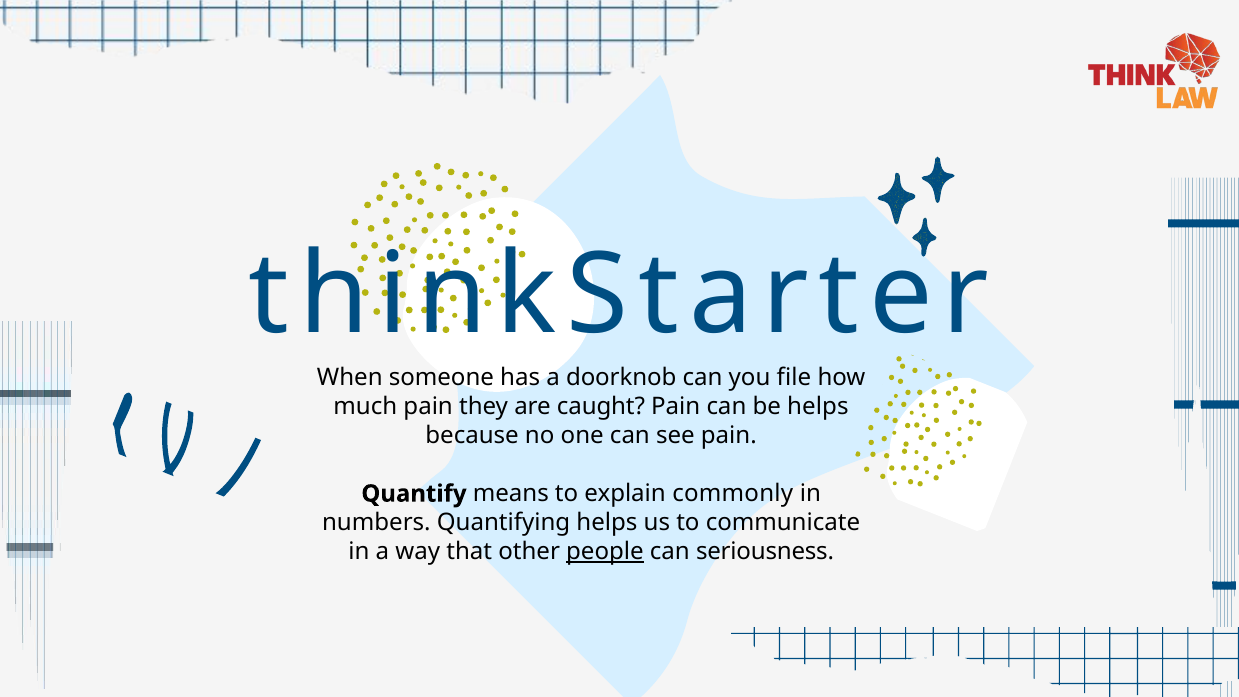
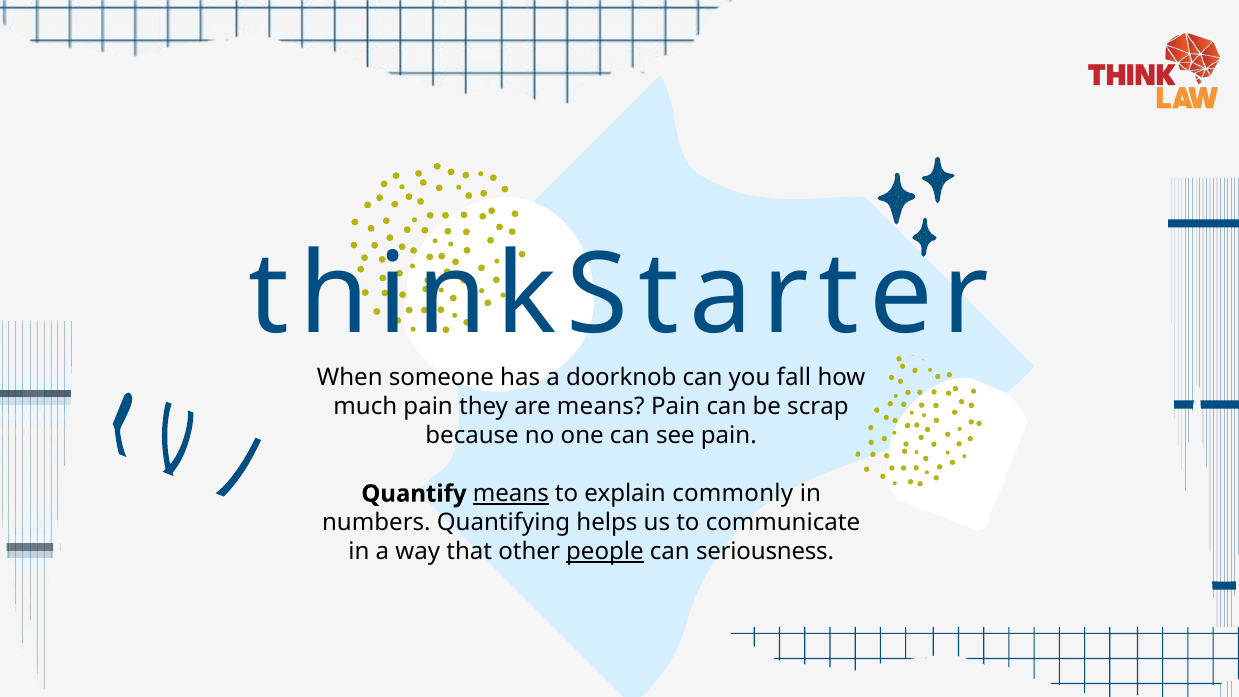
file: file -> fall (794, 378)
are caught: caught -> means (601, 407)
be helps: helps -> scrap (818, 407)
means underline: none -> present (511, 494)
